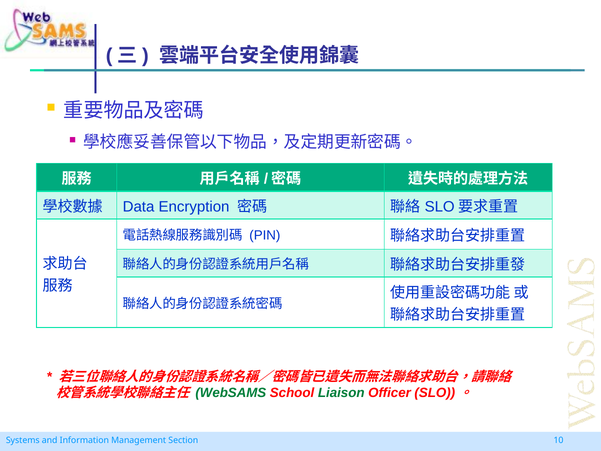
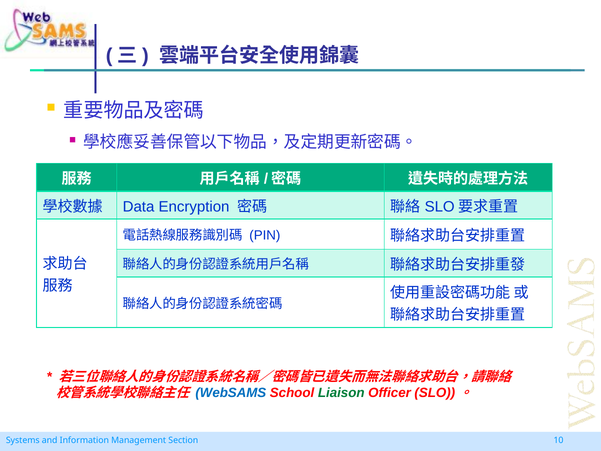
WebSAMS colour: green -> blue (231, 392)
